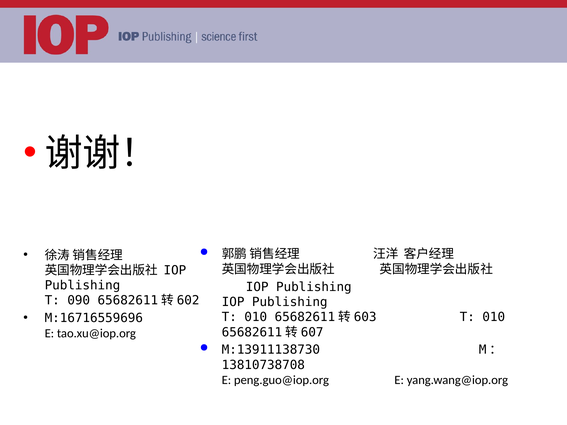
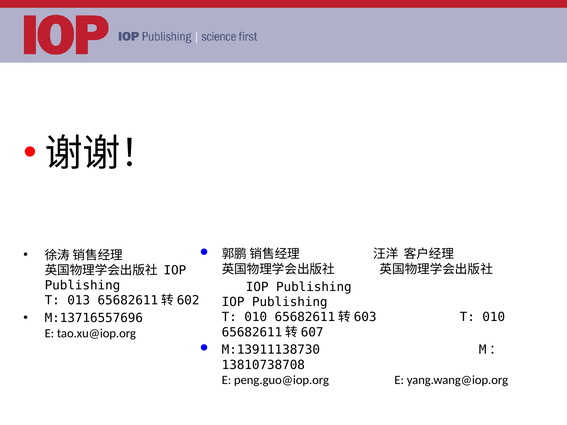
090: 090 -> 013 (79, 301)
M:16716559696: M:16716559696 -> M:13716557696 (94, 318)
